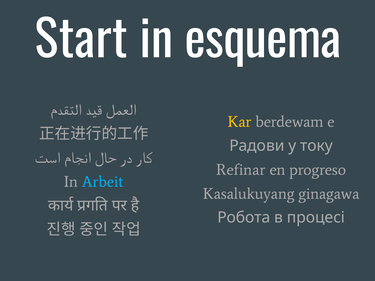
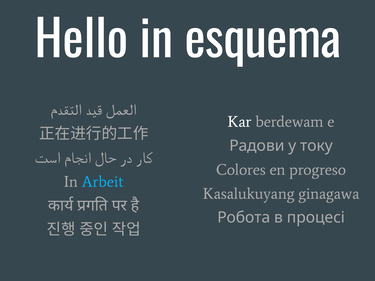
Start: Start -> Hello (81, 41)
Kar colour: yellow -> white (240, 122)
Refinar: Refinar -> Colores (241, 170)
